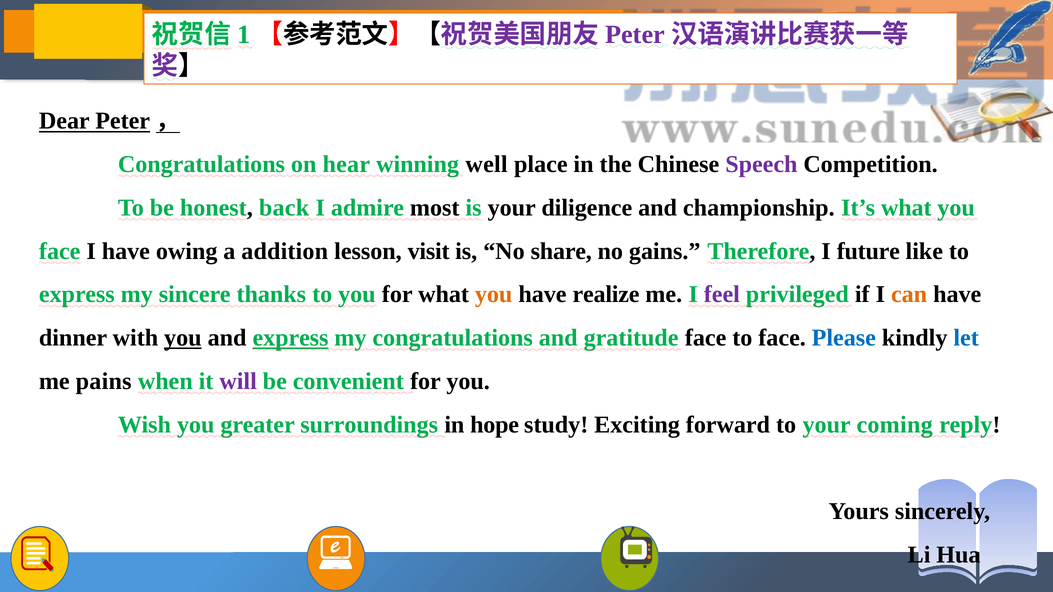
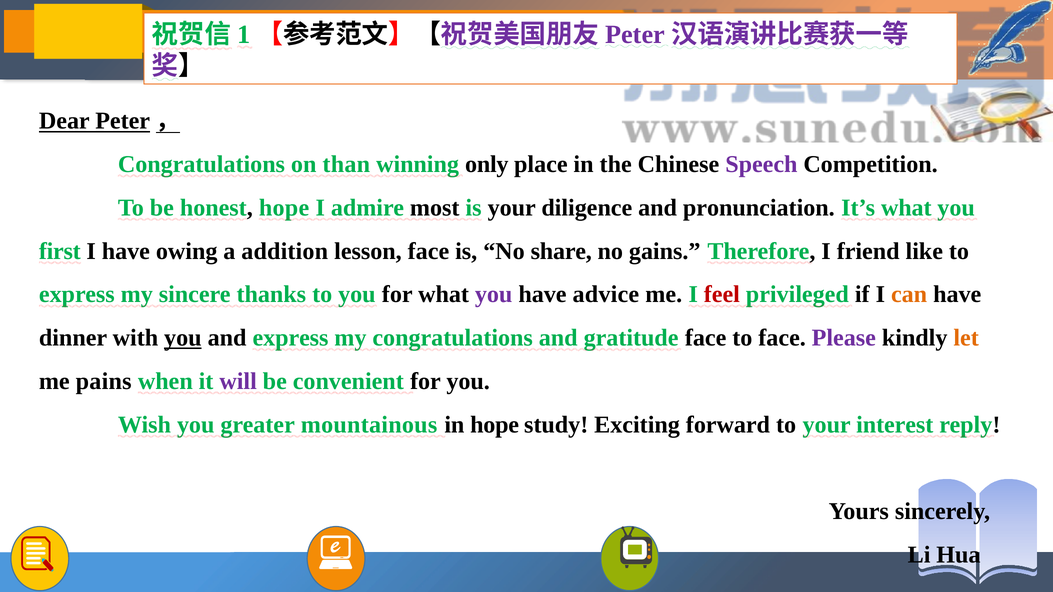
hear: hear -> than (346, 164)
well: well -> only (487, 164)
honest back: back -> hope (284, 208)
championship: championship -> pronunciation (759, 208)
face: face -> first (60, 251)
lesson visit: visit -> face (428, 251)
future: future -> friend (868, 251)
you colour: orange -> purple (494, 295)
realize: realize -> advice (606, 295)
feel colour: purple -> red (722, 295)
express underline: present -> none (291, 338)
Please colour: blue -> purple (844, 338)
let colour: blue -> orange (966, 338)
surroundings: surroundings -> mountainous (369, 425)
coming: coming -> interest (895, 425)
